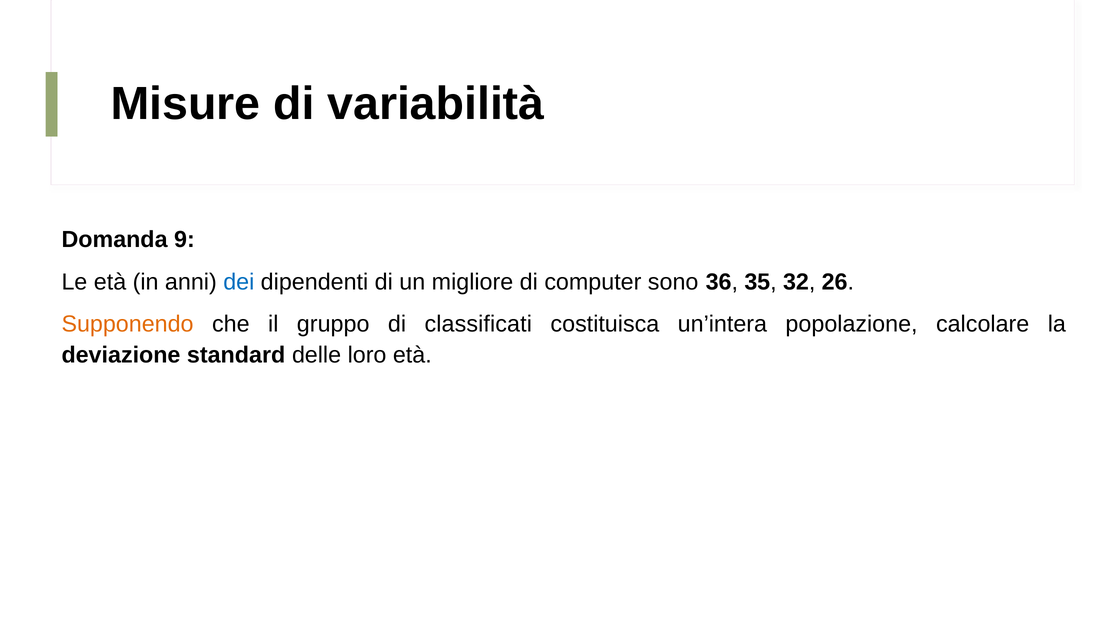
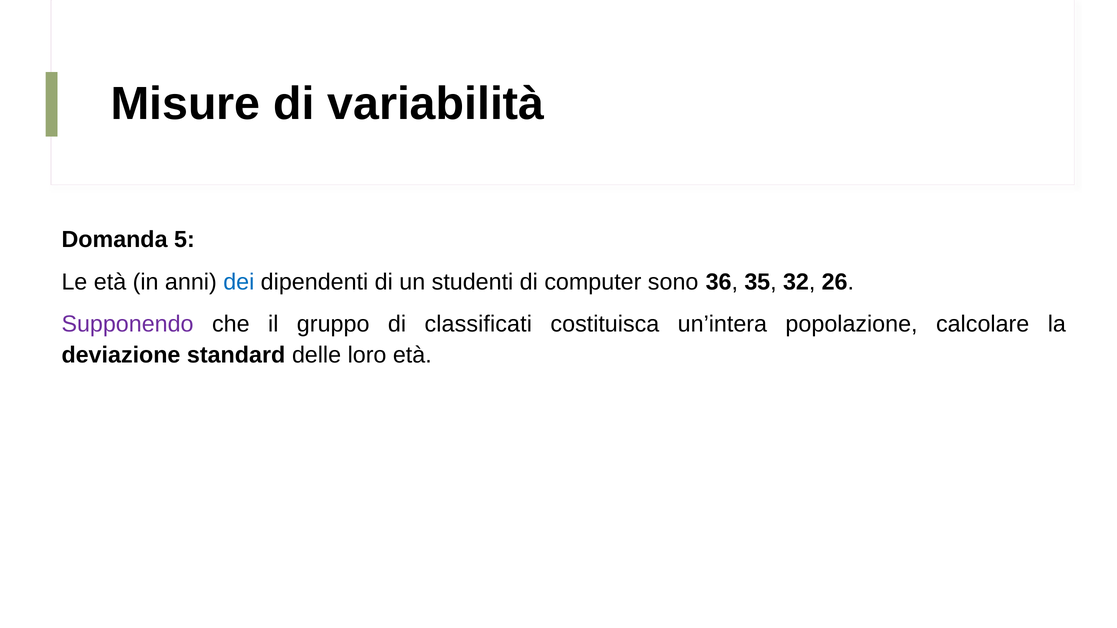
9: 9 -> 5 (184, 240)
migliore: migliore -> studenti (473, 282)
Supponendo colour: orange -> purple (128, 324)
